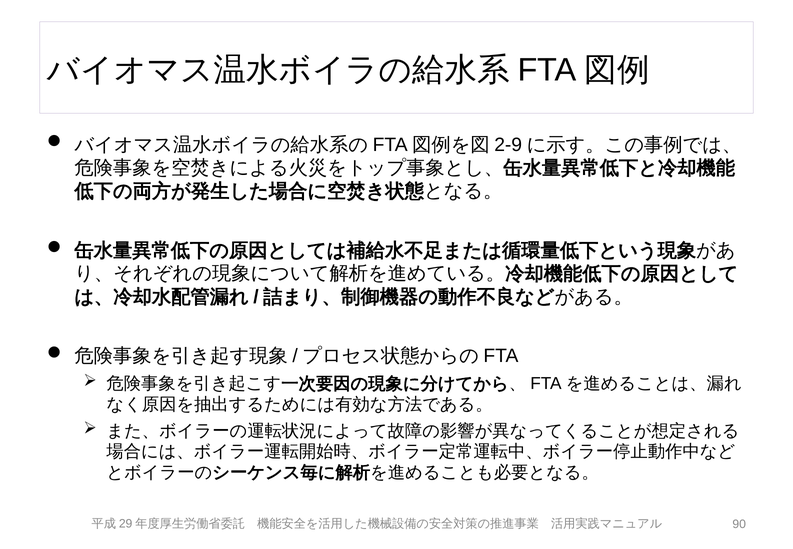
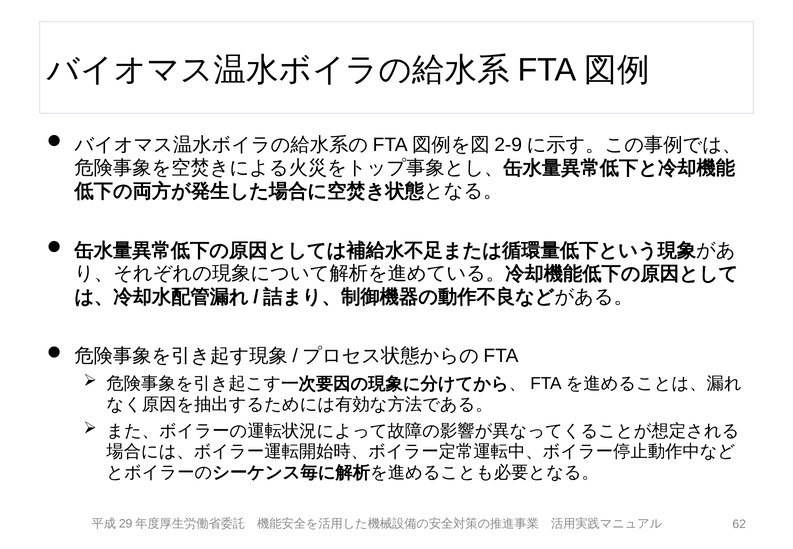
90: 90 -> 62 (739, 524)
